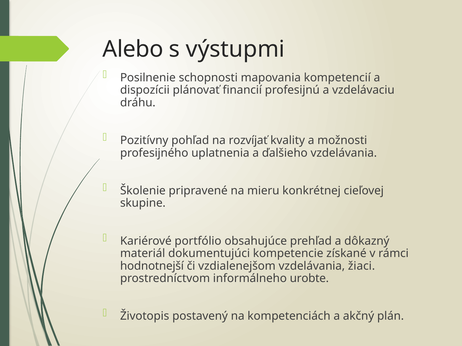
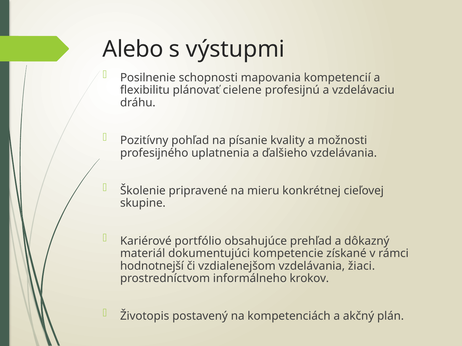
dispozícii: dispozícii -> flexibilitu (145, 90)
financií: financií -> cielene (242, 90)
rozvíjať: rozvíjať -> písanie (248, 141)
urobte: urobte -> krokov (309, 279)
